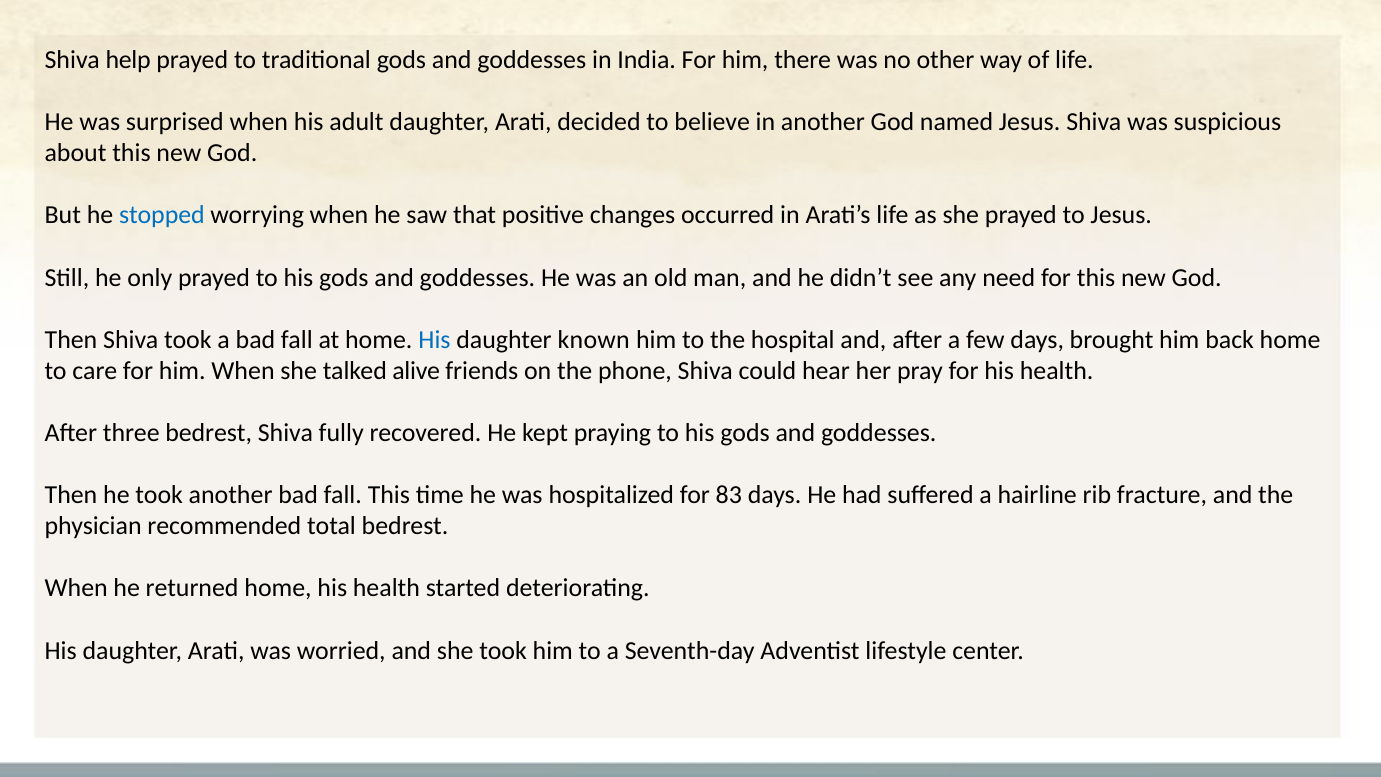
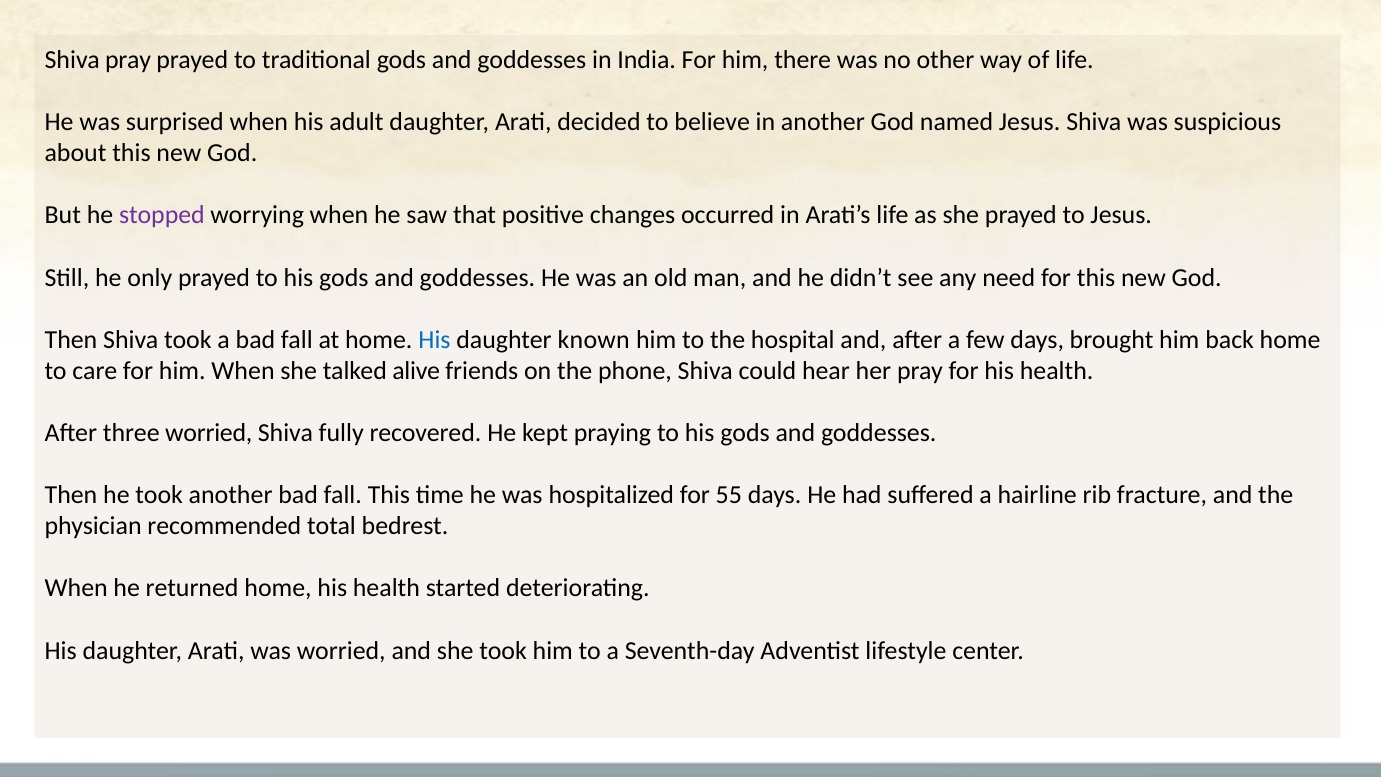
Shiva help: help -> pray (128, 60)
stopped colour: blue -> purple (162, 215)
three bedrest: bedrest -> worried (209, 433)
83: 83 -> 55 (729, 495)
